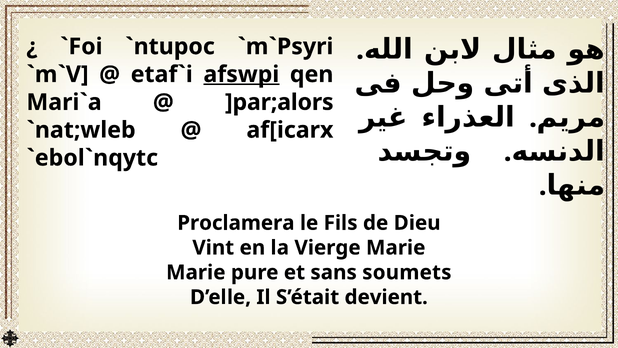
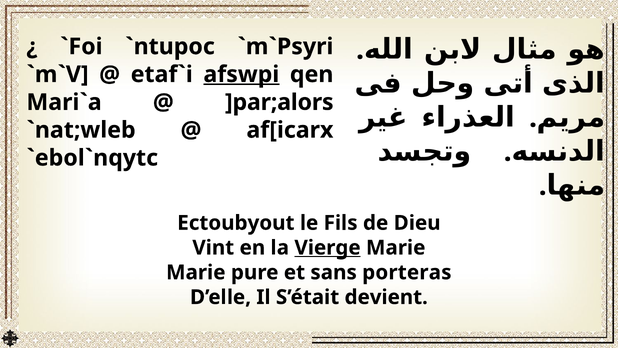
Proclamera: Proclamera -> Ectoubyout (236, 223)
Vierge underline: none -> present (328, 247)
soumets: soumets -> porteras (407, 272)
